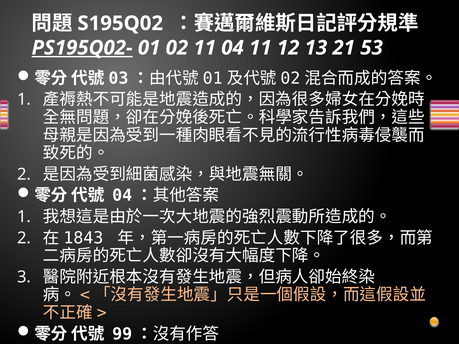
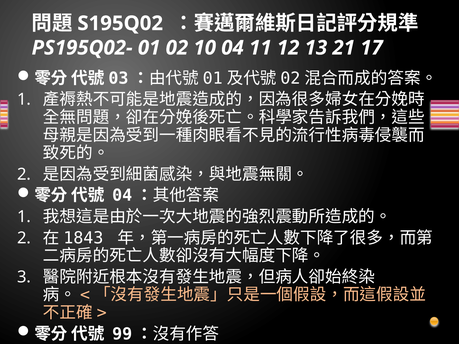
PS195Q02- underline: present -> none (82, 48)
02 11: 11 -> 10 (205, 48)
53: 53 -> 17 (372, 48)
